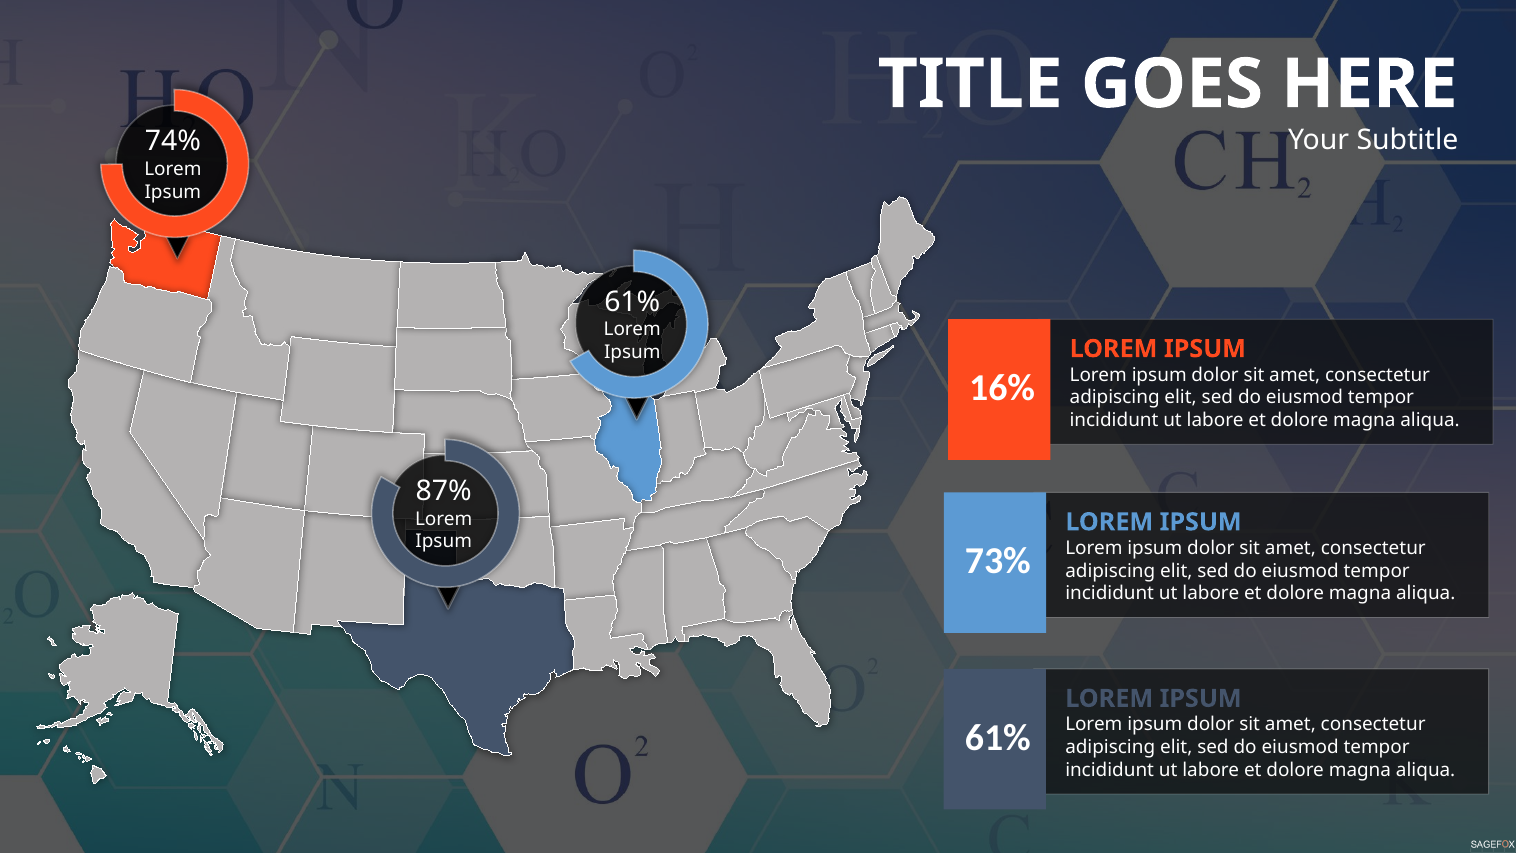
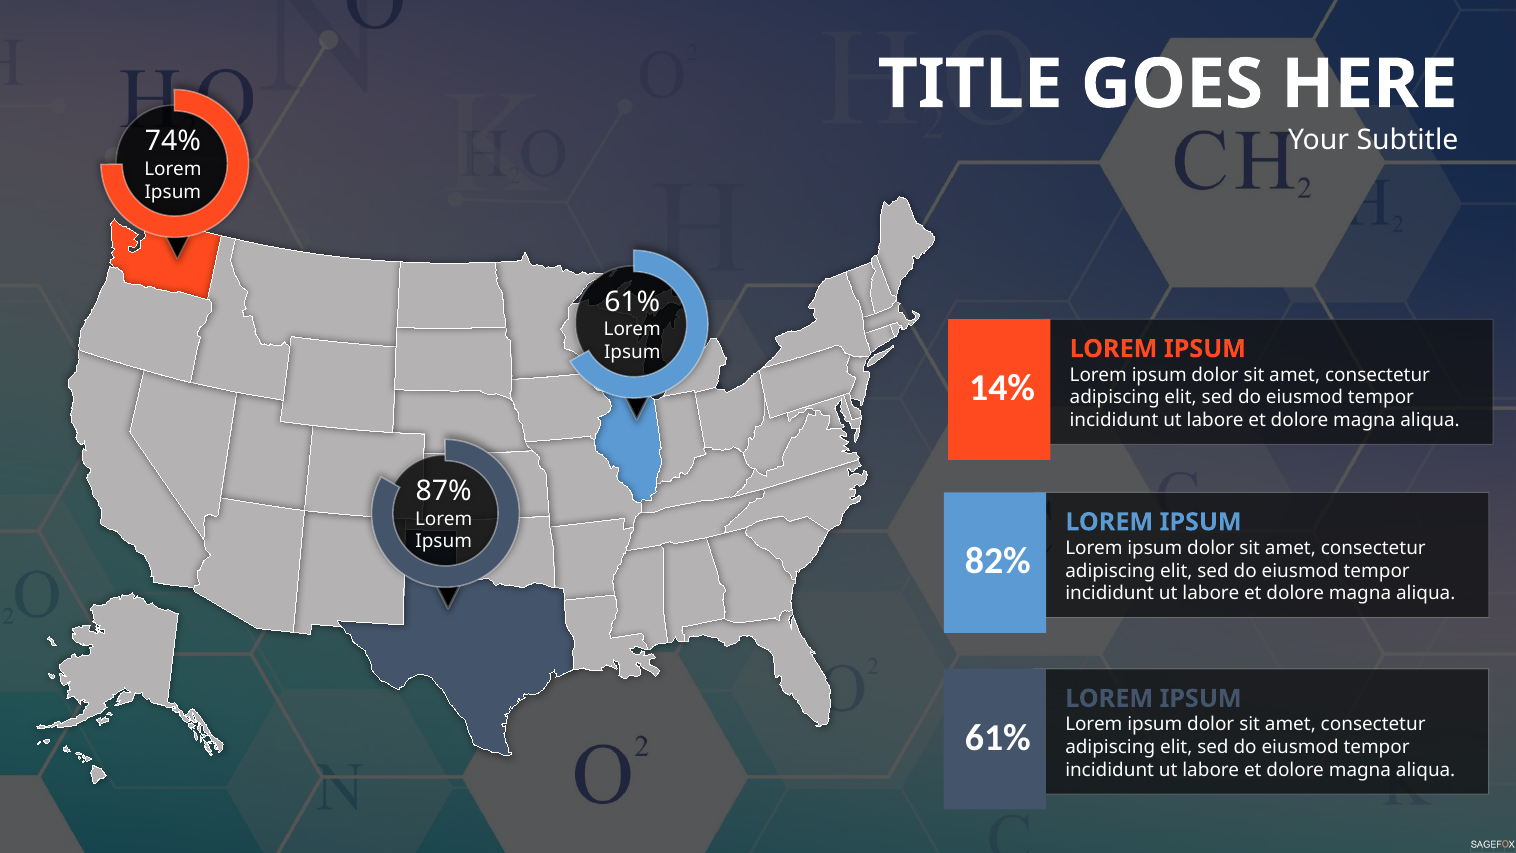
16%: 16% -> 14% (1002, 388)
73%: 73% -> 82% (998, 561)
